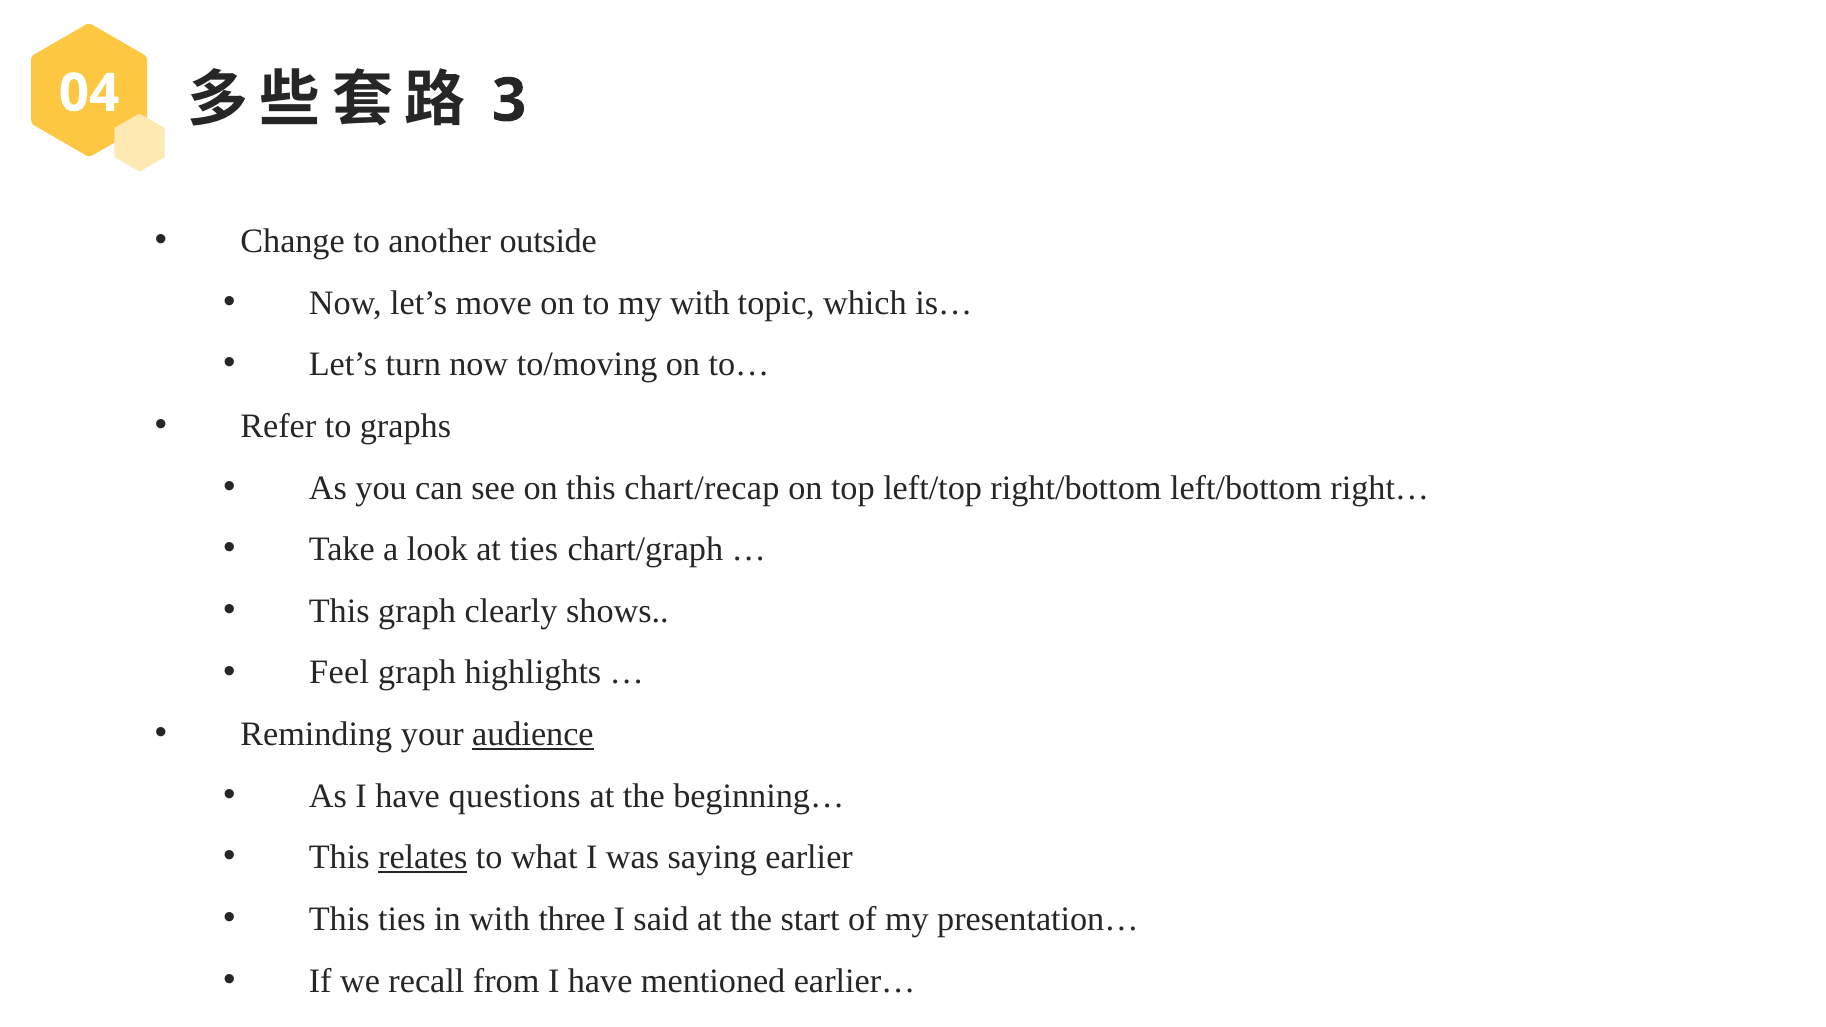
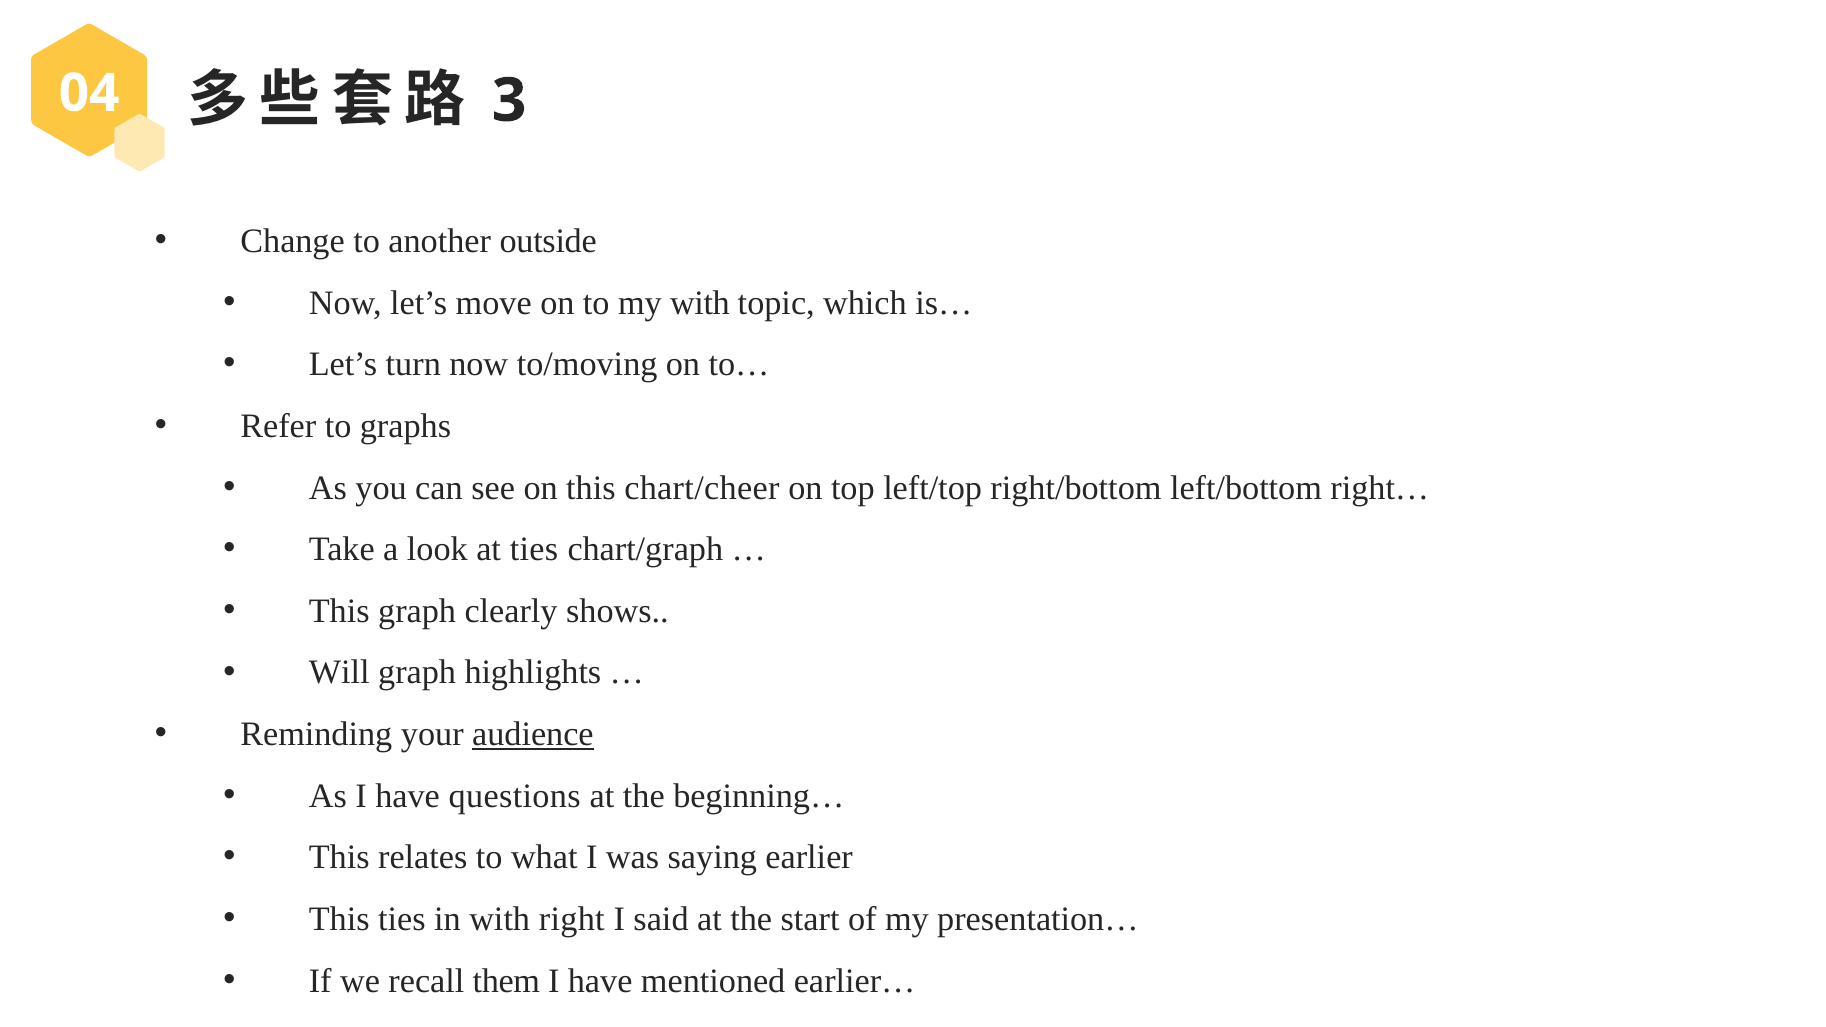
chart/recap: chart/recap -> chart/cheer (702, 488)
Feel: Feel -> Will (339, 673)
relates underline: present -> none (423, 858)
three: three -> right (572, 919)
from: from -> them (506, 981)
